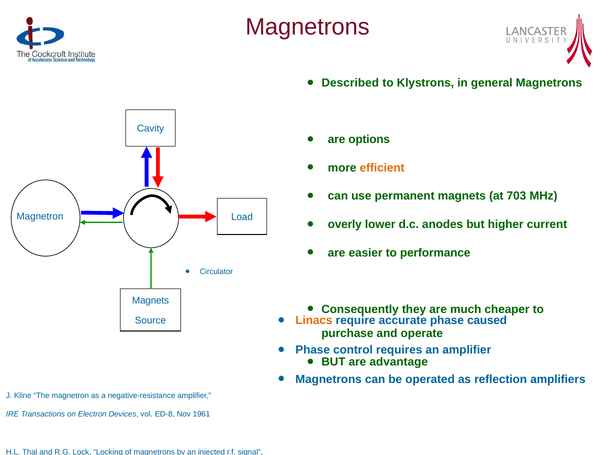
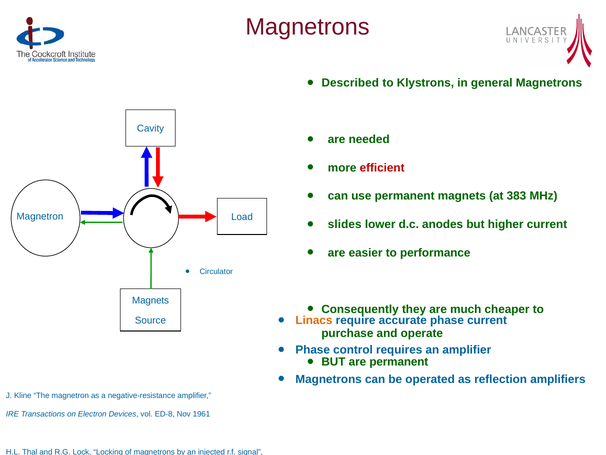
options: options -> needed (369, 139)
efficient colour: orange -> red (382, 168)
703: 703 -> 383 (516, 196)
overly: overly -> slides (345, 224)
phase caused: caused -> current (487, 320)
are advantage: advantage -> permanent (399, 362)
